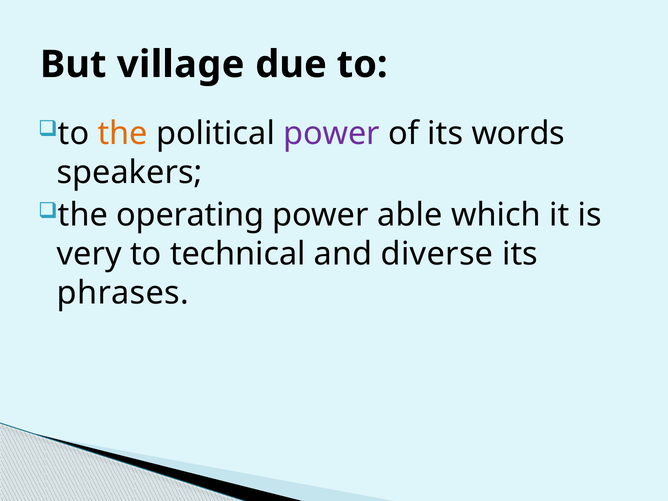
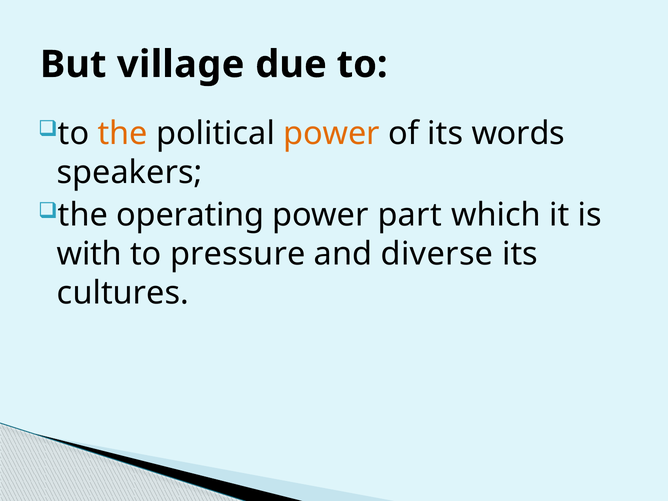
power colour: purple -> orange (332, 134)
able: able -> part (410, 215)
very: very -> with (89, 254)
technical: technical -> pressure (238, 254)
phrases: phrases -> cultures (123, 293)
